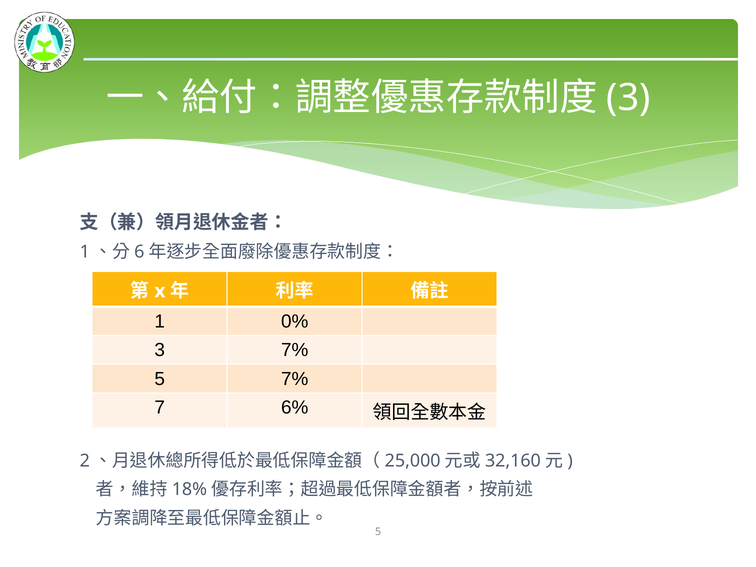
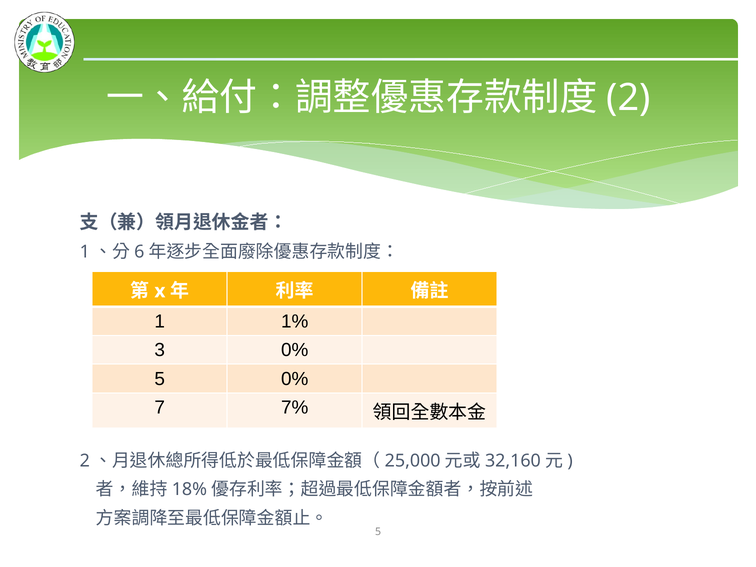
3: 3 -> 2 (629, 98)
0%: 0% -> 1% (295, 321)
3 7%: 7% -> 0% (295, 350)
5 7%: 7% -> 0% (295, 379)
6%: 6% -> 7% (295, 408)
